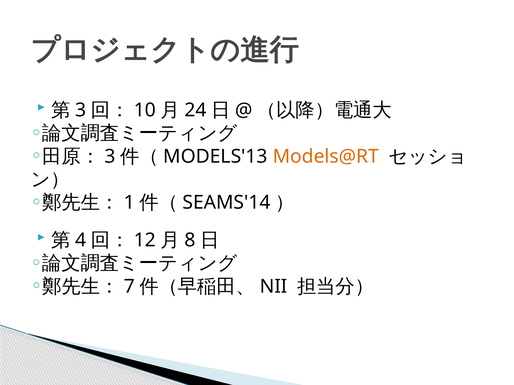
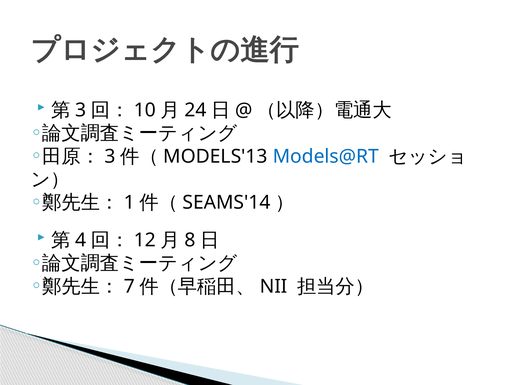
Models@RT colour: orange -> blue (326, 157)
